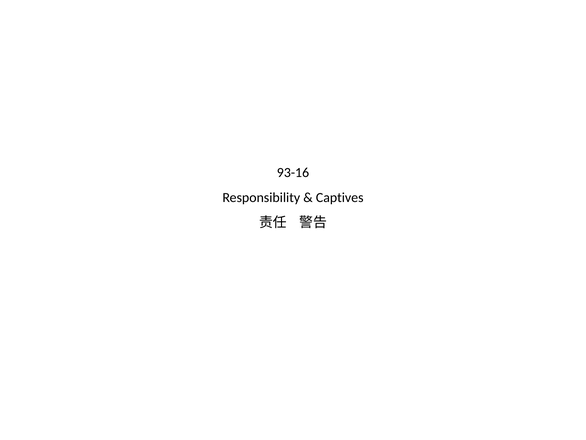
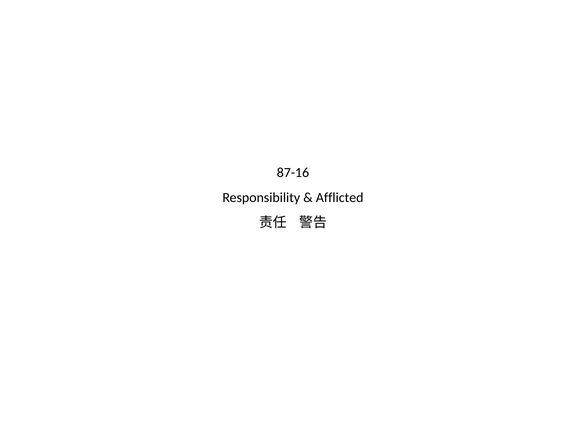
93-16: 93-16 -> 87-16 (293, 172)
Captives: Captives -> Afflicted (340, 197)
